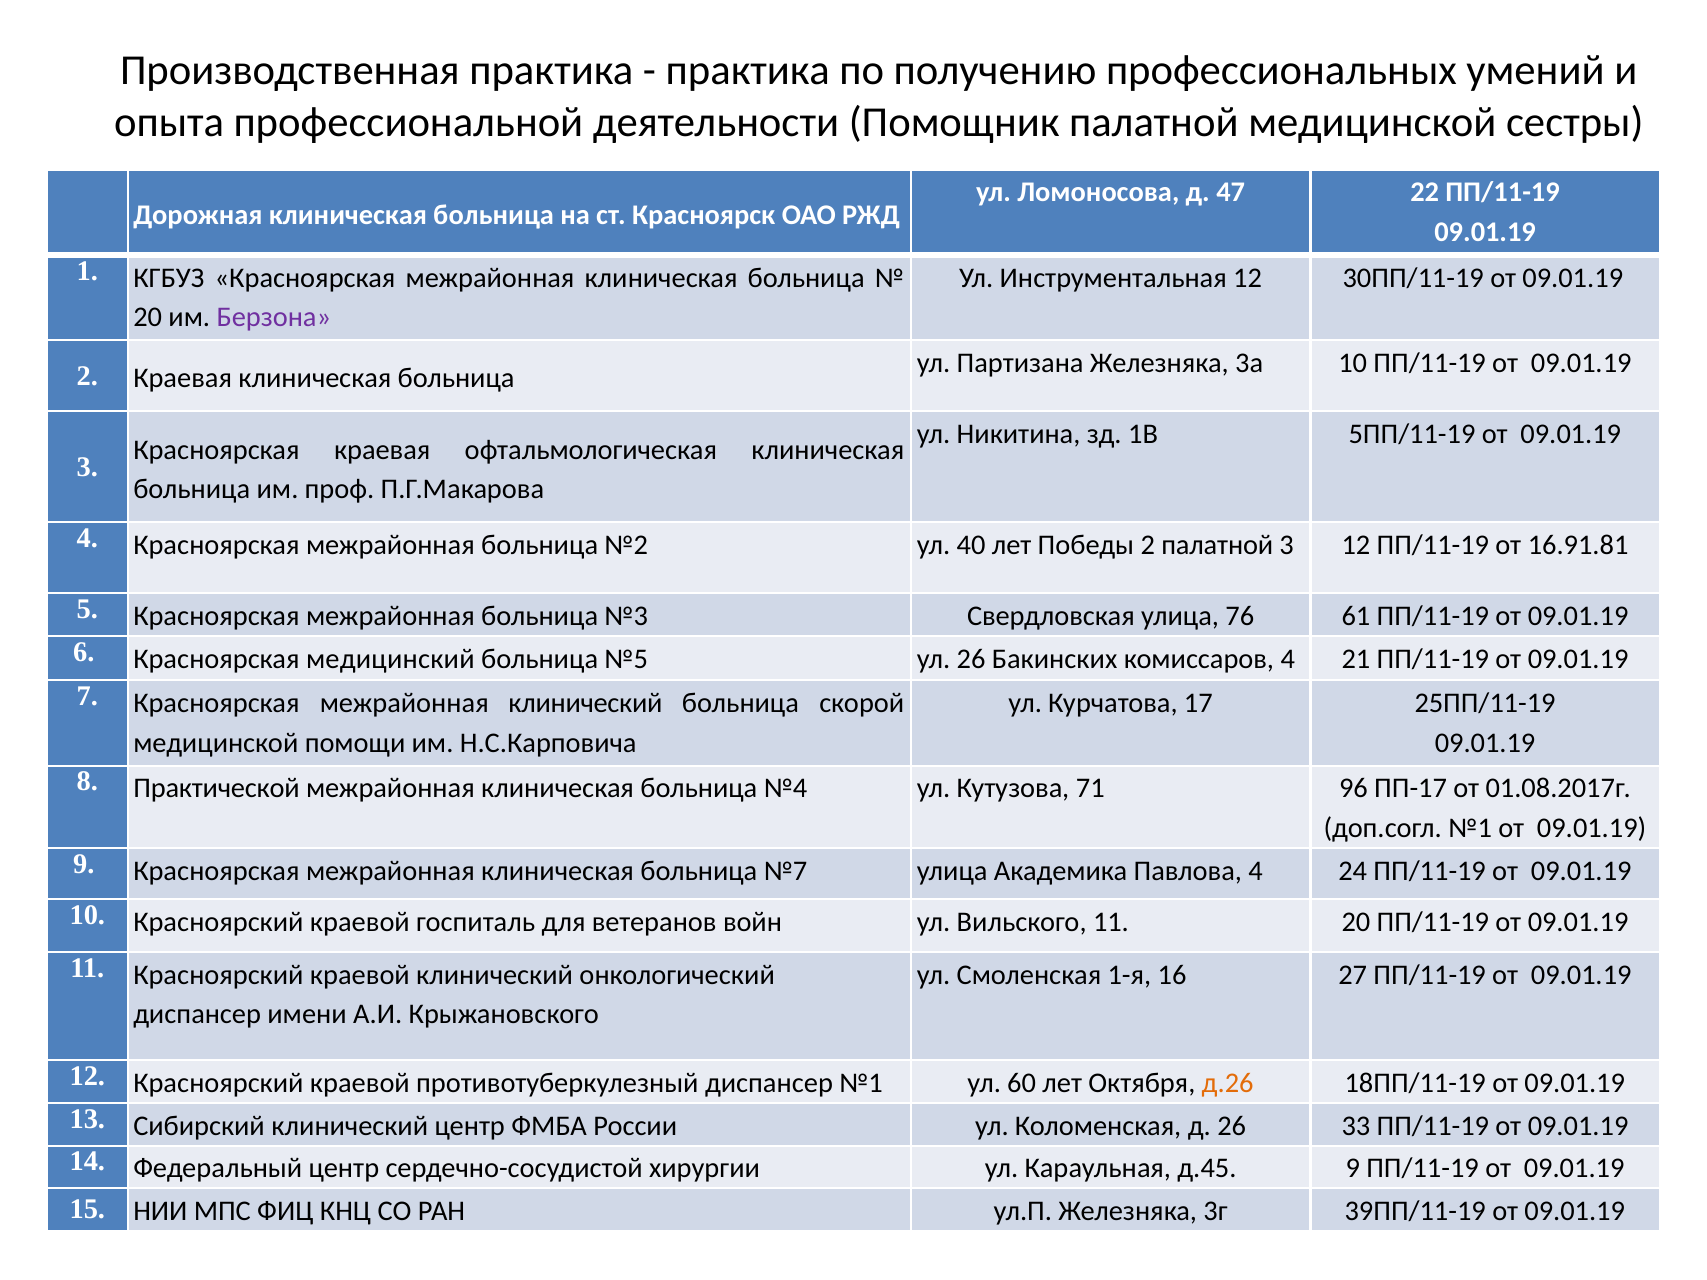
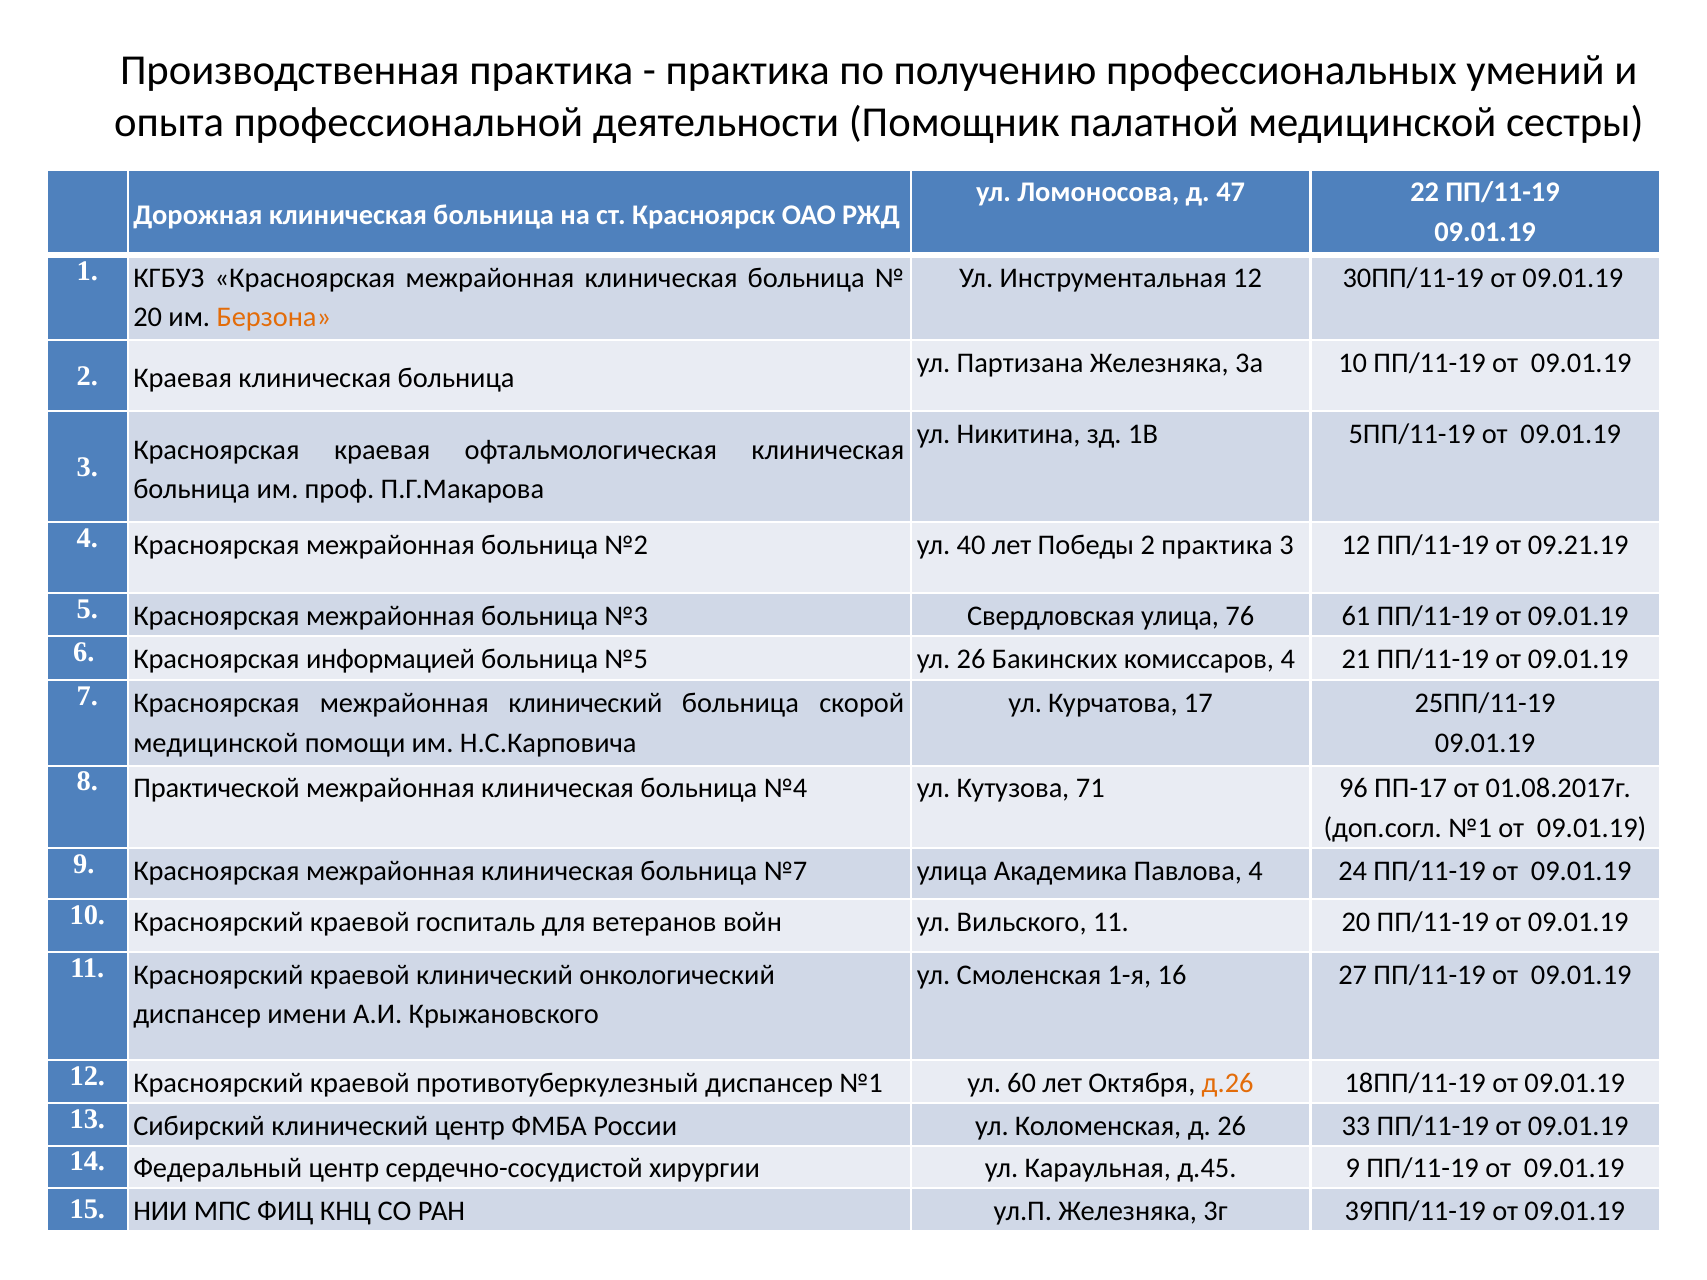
Берзона colour: purple -> orange (274, 318)
2 палатной: палатной -> практика (1217, 545)
16.91.81: 16.91.81 -> 09.21.19 (1578, 545)
медицинский: медицинский -> информацией (391, 659)
